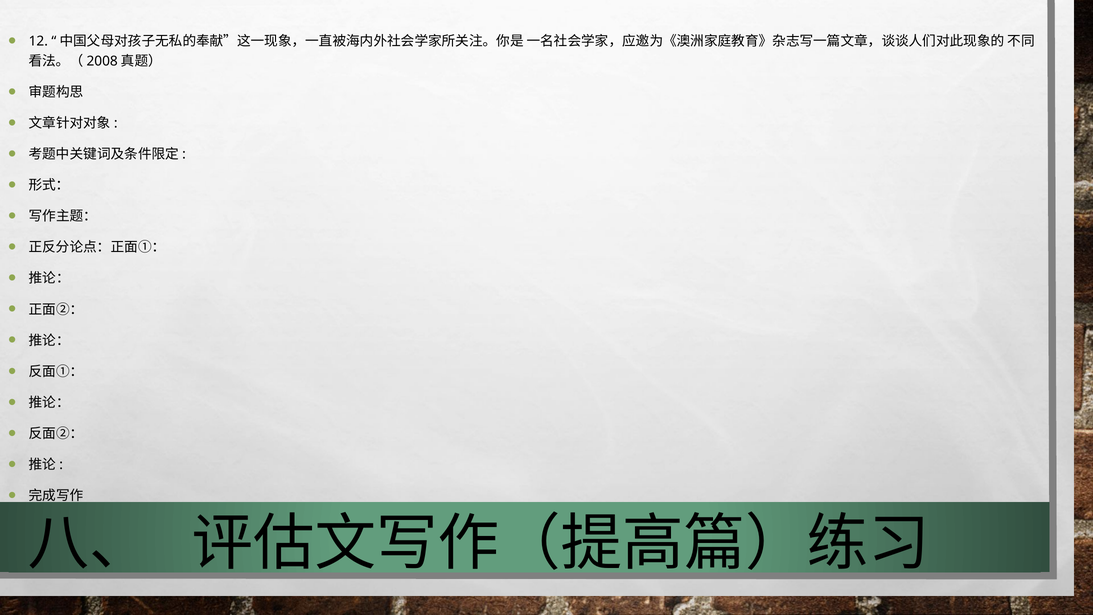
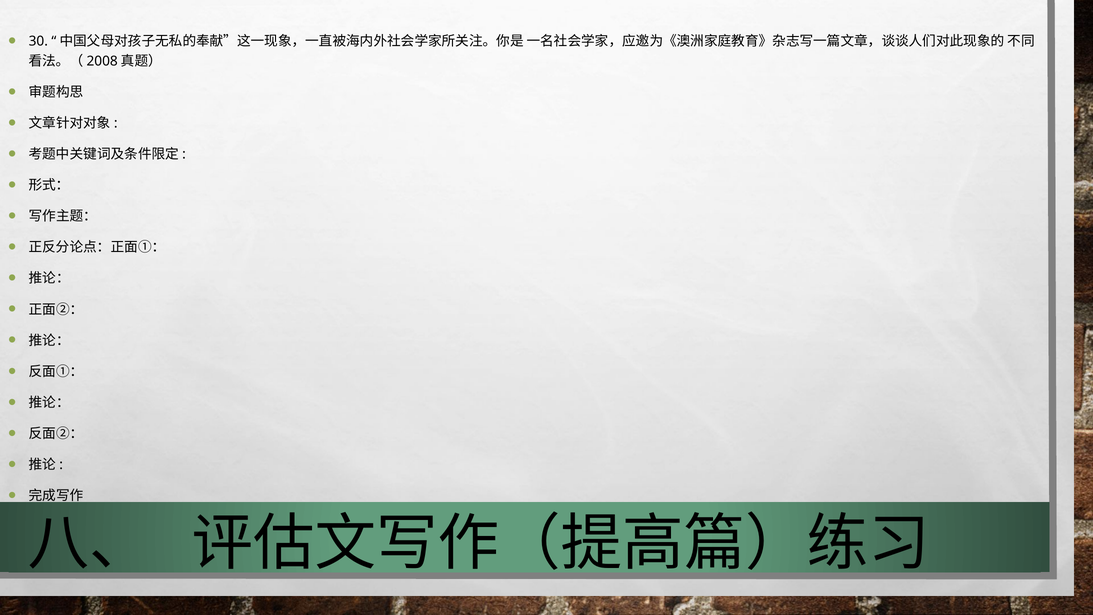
12: 12 -> 30 (38, 41)
